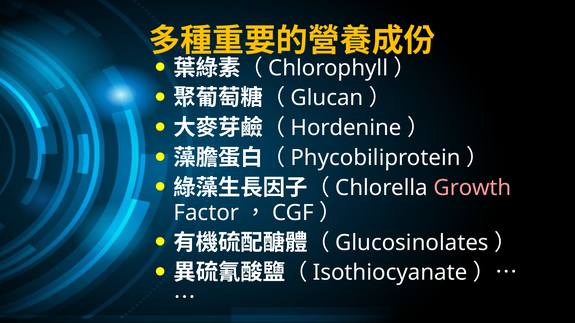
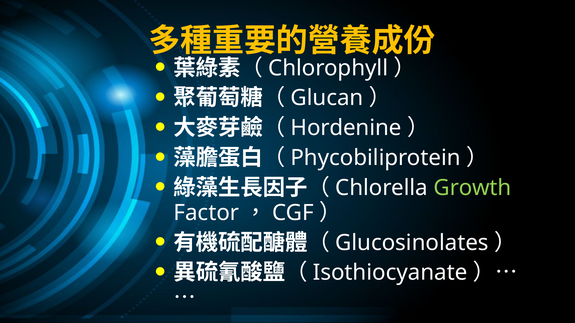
Growth colour: pink -> light green (472, 188)
